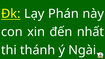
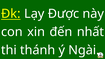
Phán: Phán -> Được (63, 14)
